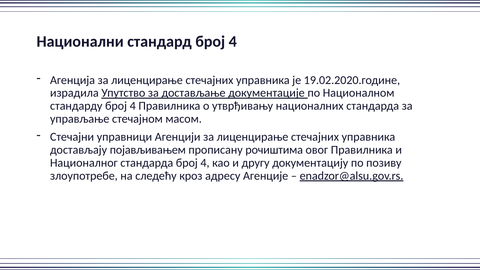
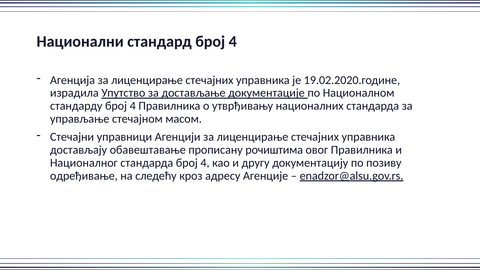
појављивањем: појављивањем -> обавештавање (148, 150)
злоупотребе: злоупотребе -> одређивање (84, 176)
